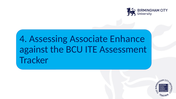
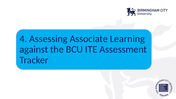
Enhance: Enhance -> Learning (127, 39)
